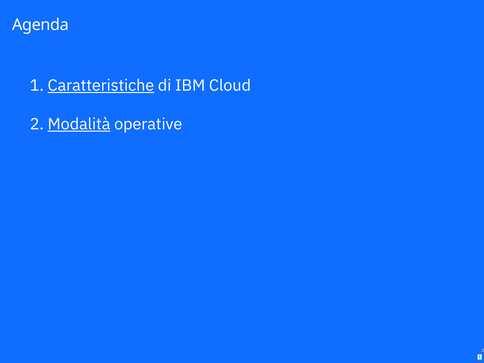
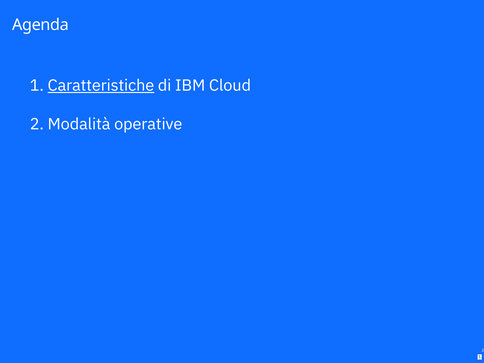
Modalità underline: present -> none (79, 124)
